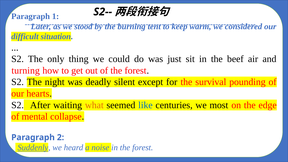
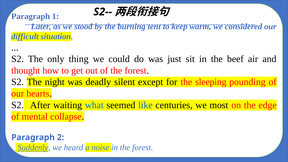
turning: turning -> thought (26, 71)
survival: survival -> sleeping (211, 82)
what colour: orange -> blue (94, 105)
